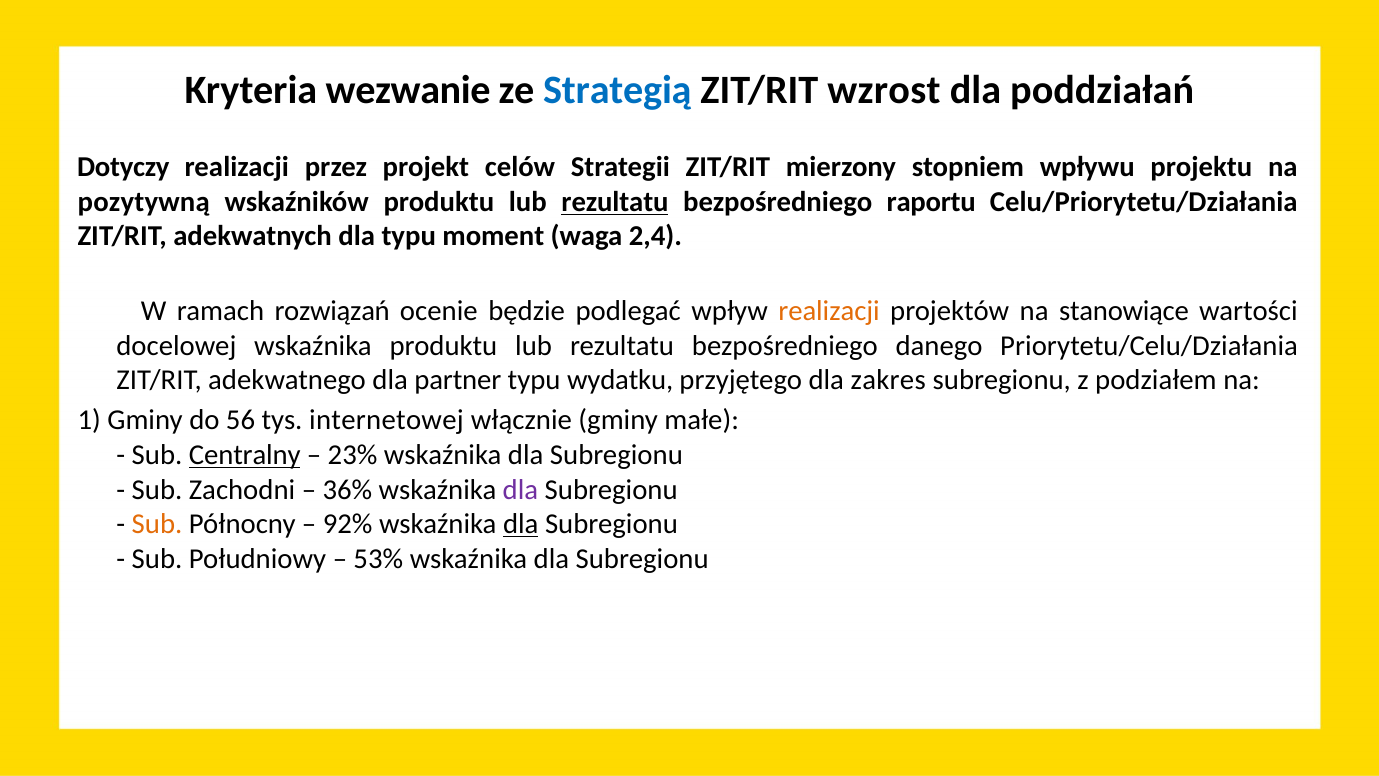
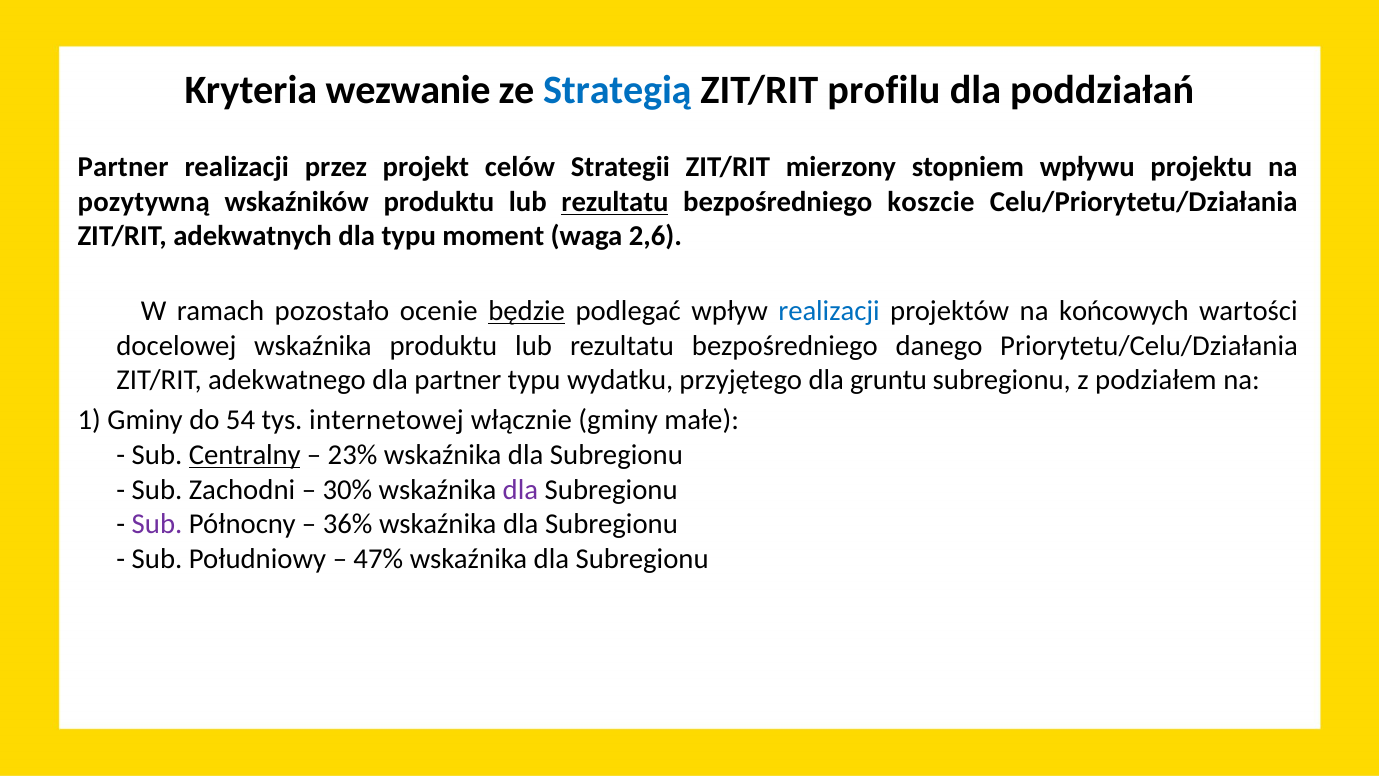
wzrost: wzrost -> profilu (884, 90)
Dotyczy: Dotyczy -> Partner (123, 167)
raportu: raportu -> koszcie (931, 202)
2,4: 2,4 -> 2,6 (655, 236)
rozwiązań: rozwiązań -> pozostało (332, 311)
będzie underline: none -> present (527, 311)
realizacji colour: orange -> blue (829, 311)
stanowiące: stanowiące -> końcowych (1124, 311)
zakres: zakres -> gruntu (888, 380)
56: 56 -> 54 (241, 420)
36%: 36% -> 30% (347, 489)
Sub colour: orange -> purple (157, 524)
92%: 92% -> 36% (348, 524)
dla underline: present -> none (521, 524)
53%: 53% -> 47% (378, 558)
